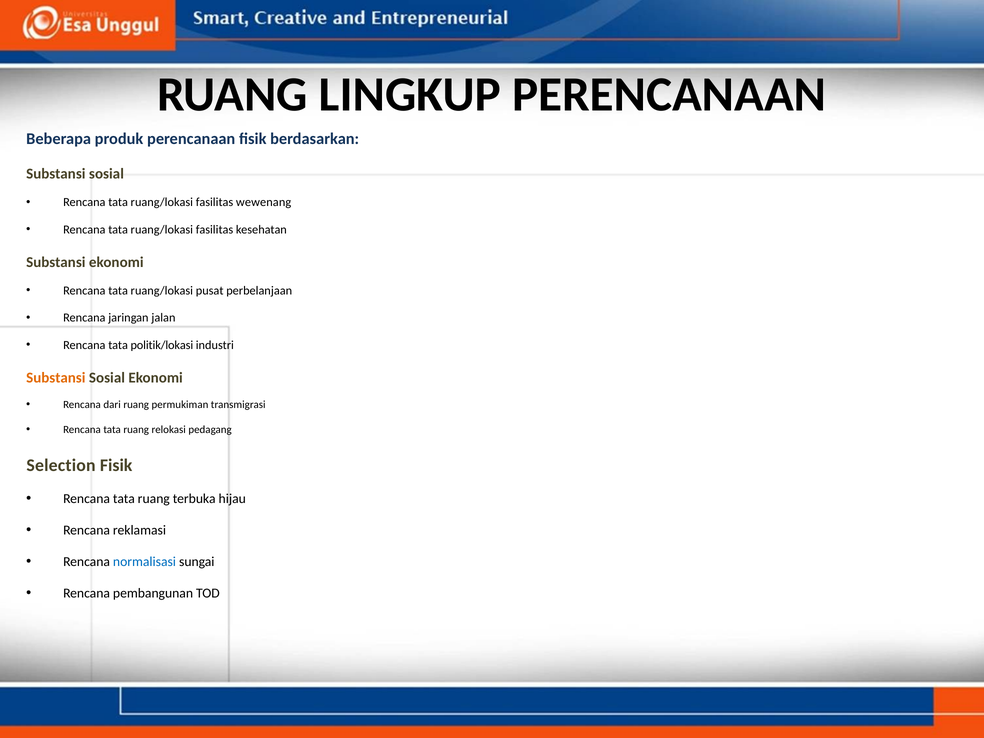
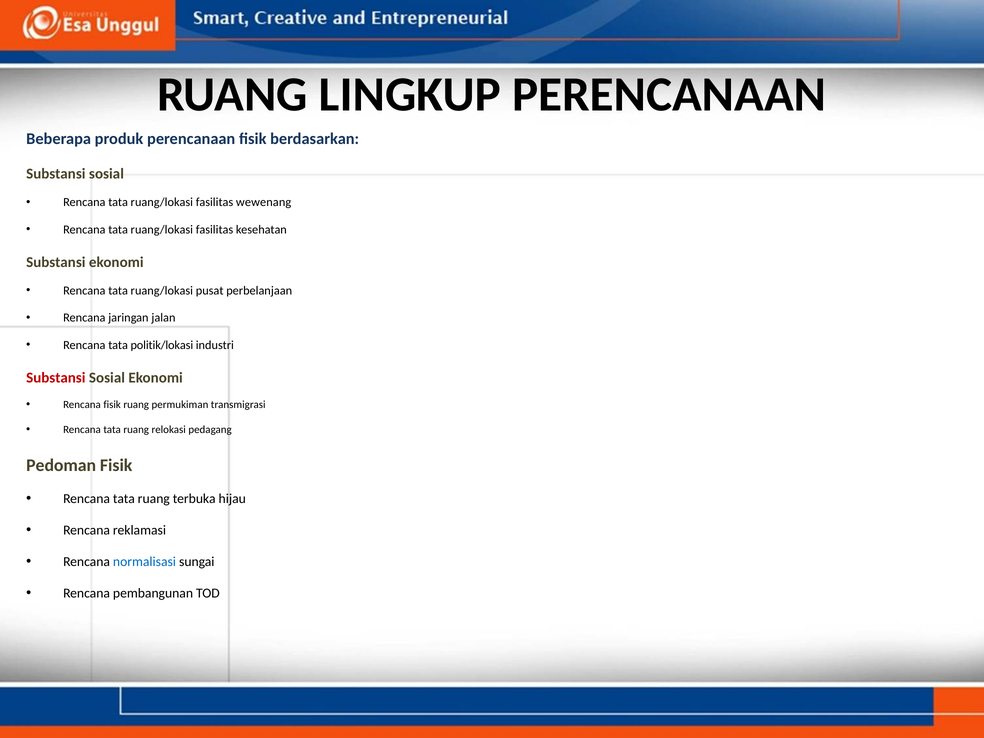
Substansi colour: orange -> red (56, 378)
Rencana dari: dari -> fisik (112, 405)
Selection: Selection -> Pedoman (61, 465)
